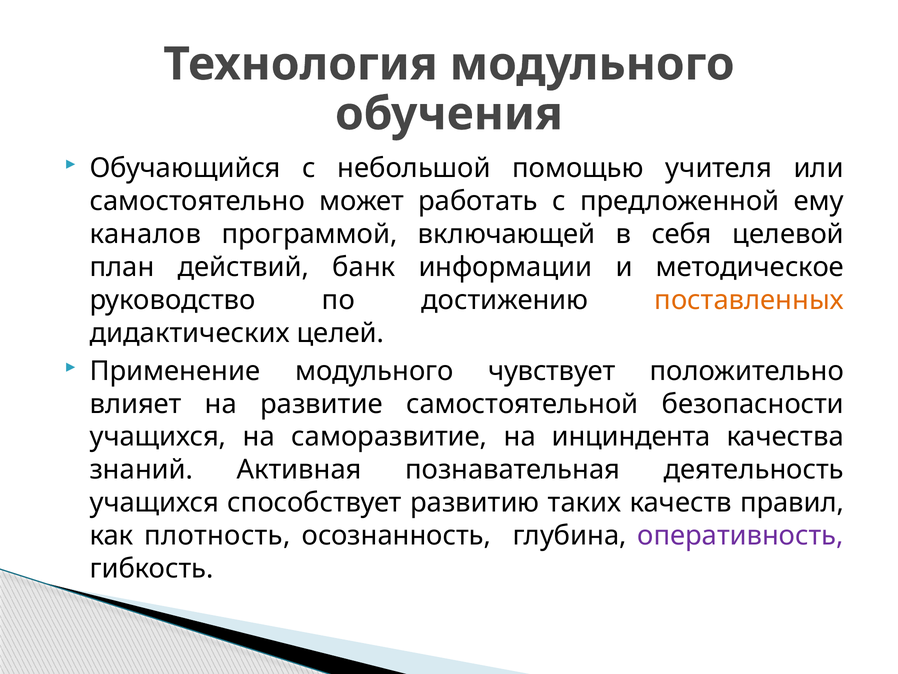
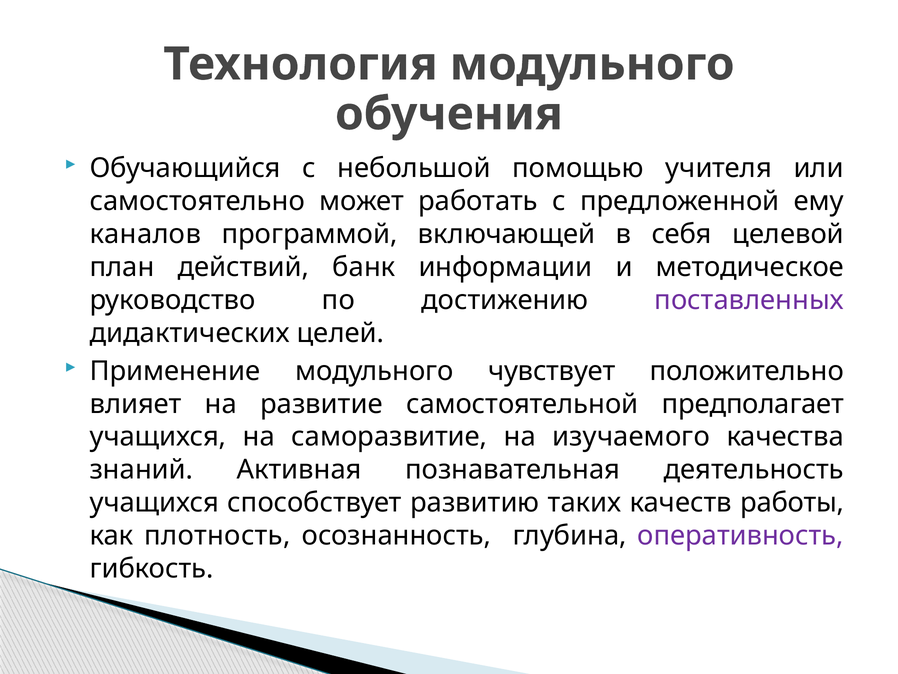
поставленных colour: orange -> purple (749, 300)
безопасности: безопасности -> предполагает (753, 404)
инциндента: инциндента -> изучаемого (631, 437)
правил: правил -> работы (792, 502)
